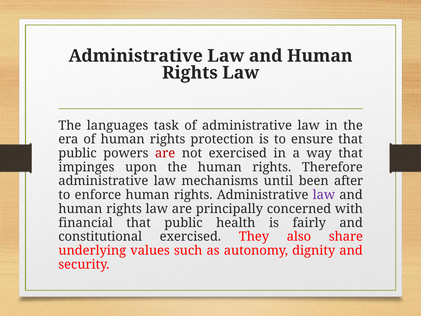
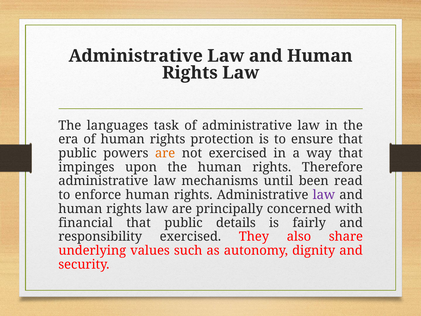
are colour: red -> orange (165, 153)
after: after -> read (348, 181)
health: health -> details (236, 223)
constitutional: constitutional -> responsibility (100, 236)
